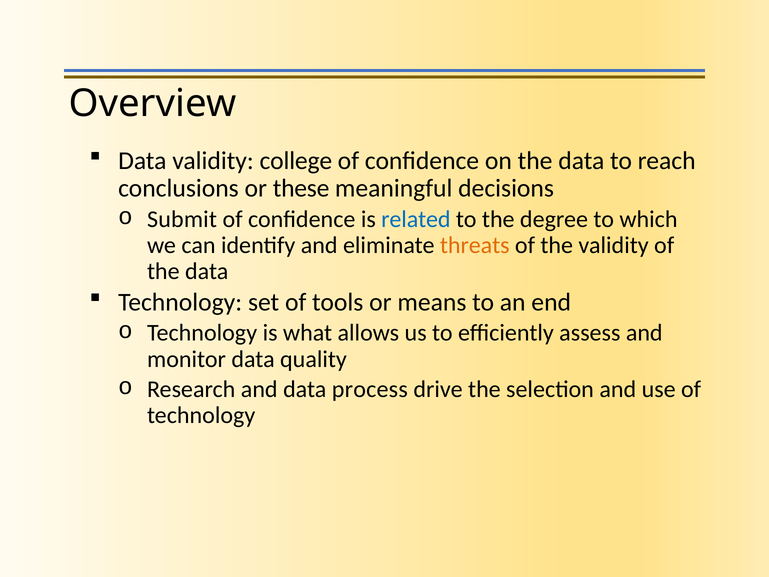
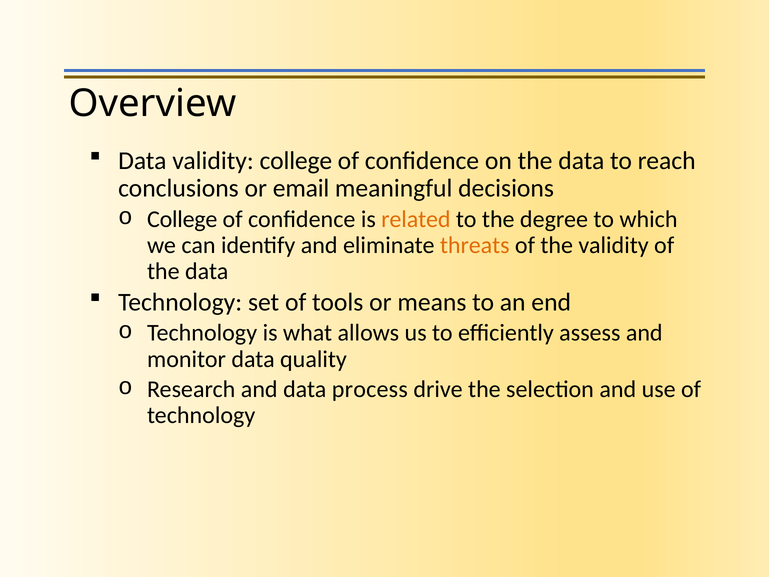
these: these -> email (301, 188)
Submit: Submit -> College (182, 219)
related colour: blue -> orange (416, 219)
